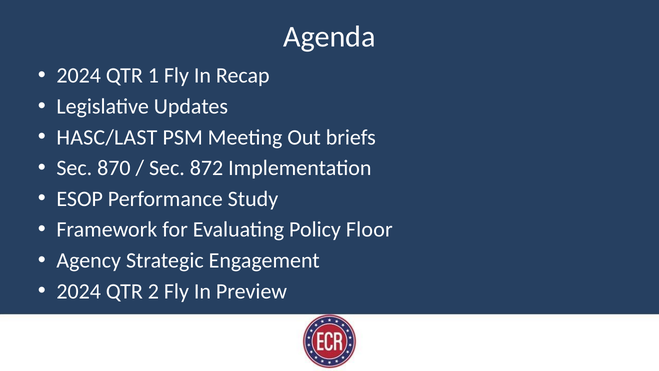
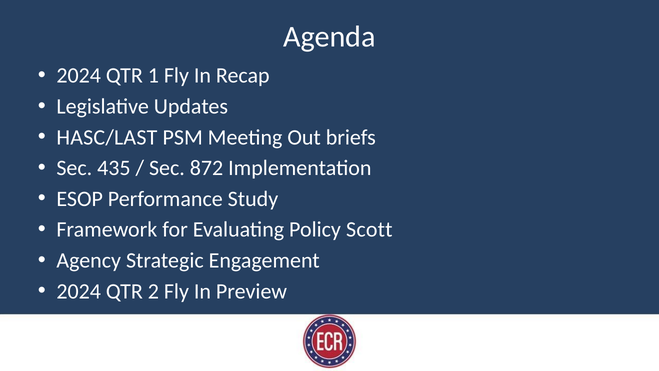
870: 870 -> 435 (114, 168)
Floor: Floor -> Scott (369, 229)
